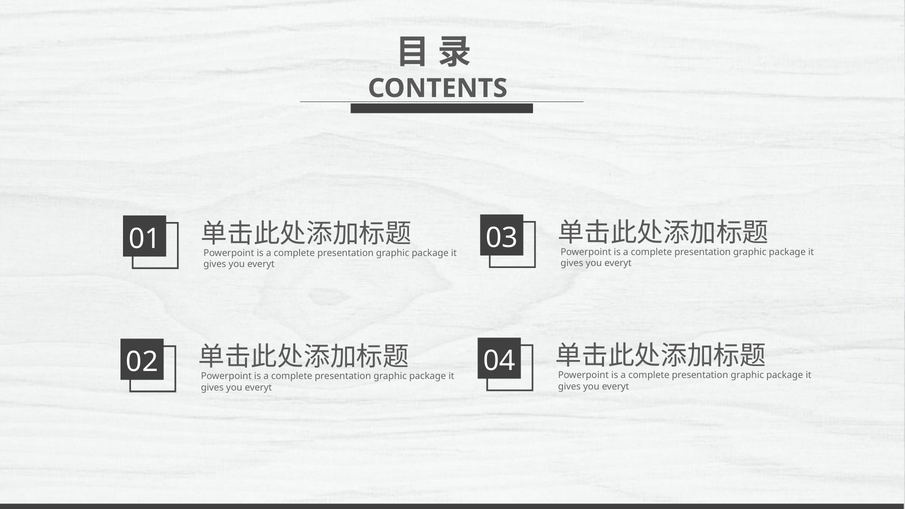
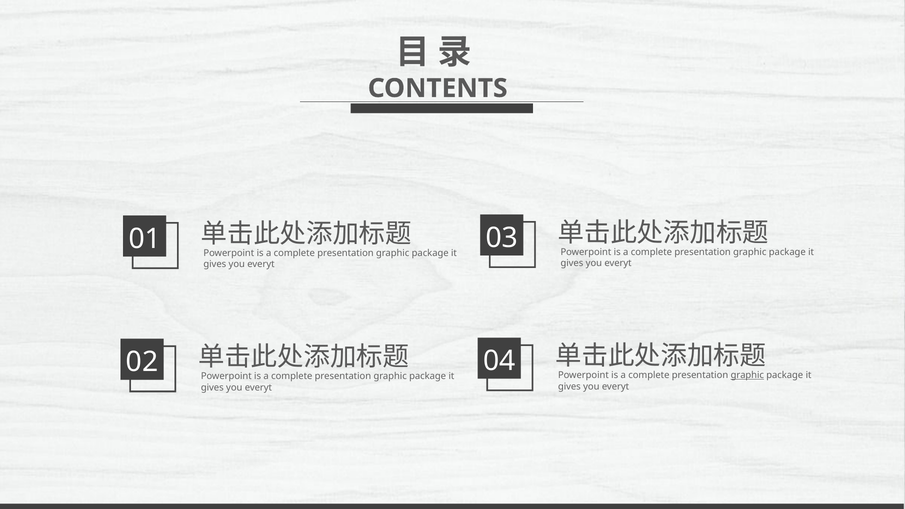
graphic underline: none -> present (747, 375)
